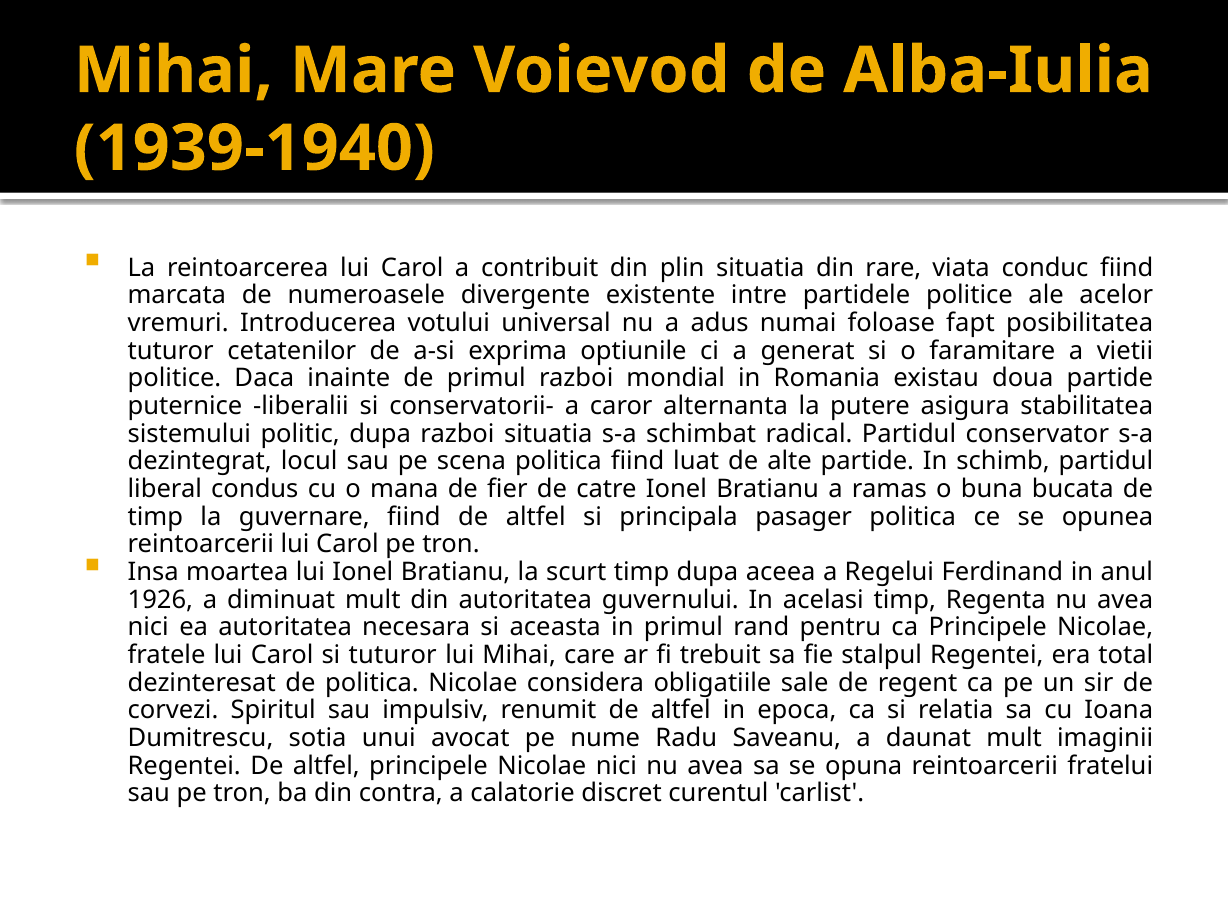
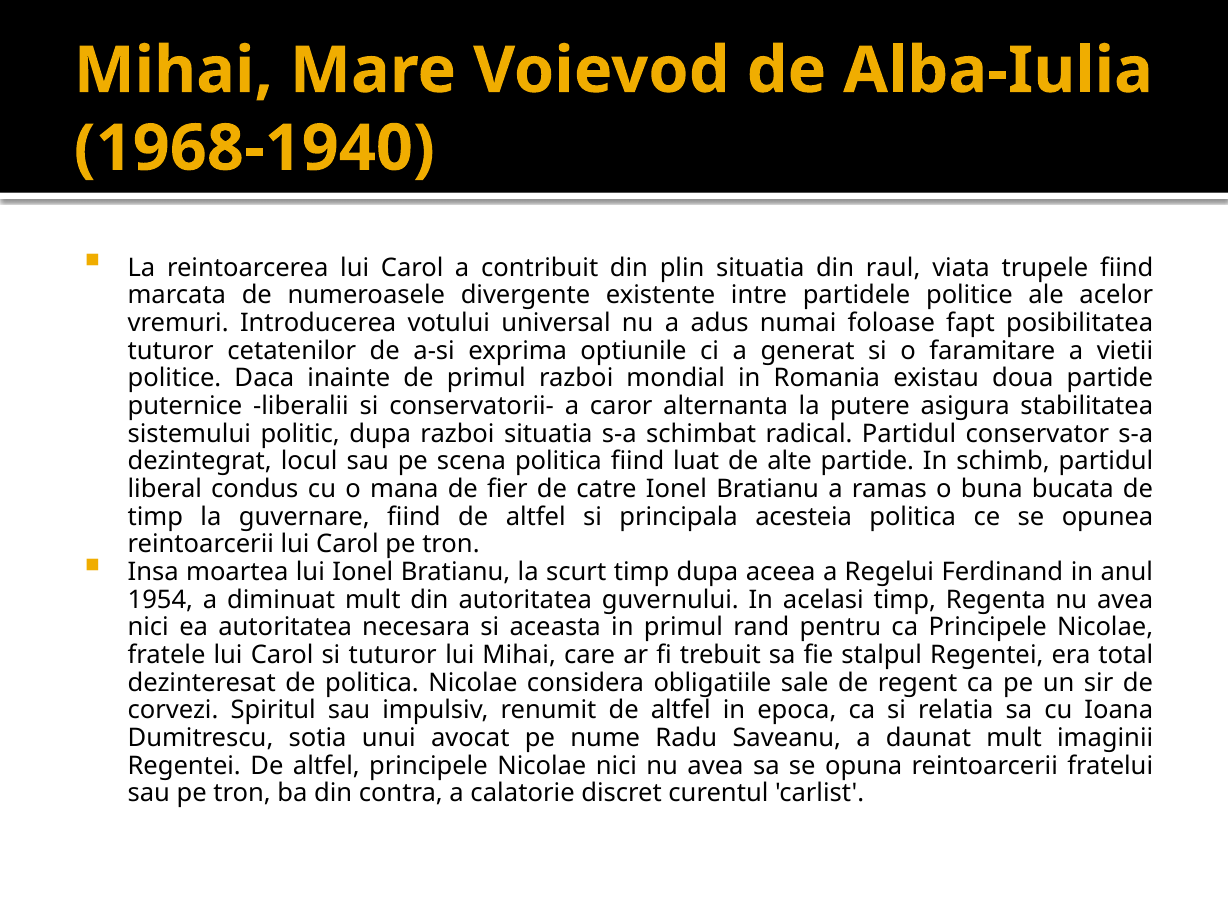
1939-1940: 1939-1940 -> 1968-1940 (254, 148)
rare: rare -> raul (893, 268)
conduc: conduc -> trupele (1045, 268)
pasager: pasager -> acesteia (804, 517)
1926: 1926 -> 1954 (160, 600)
